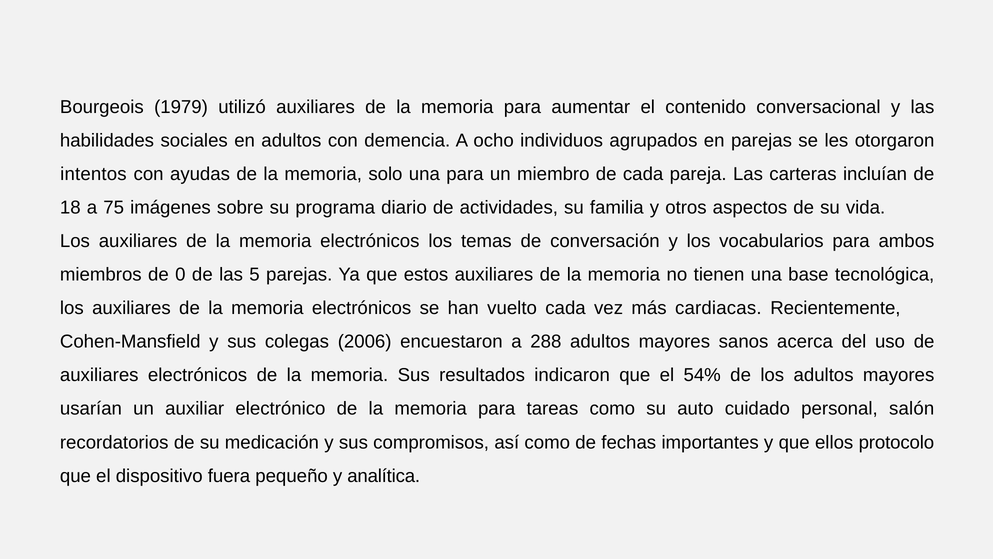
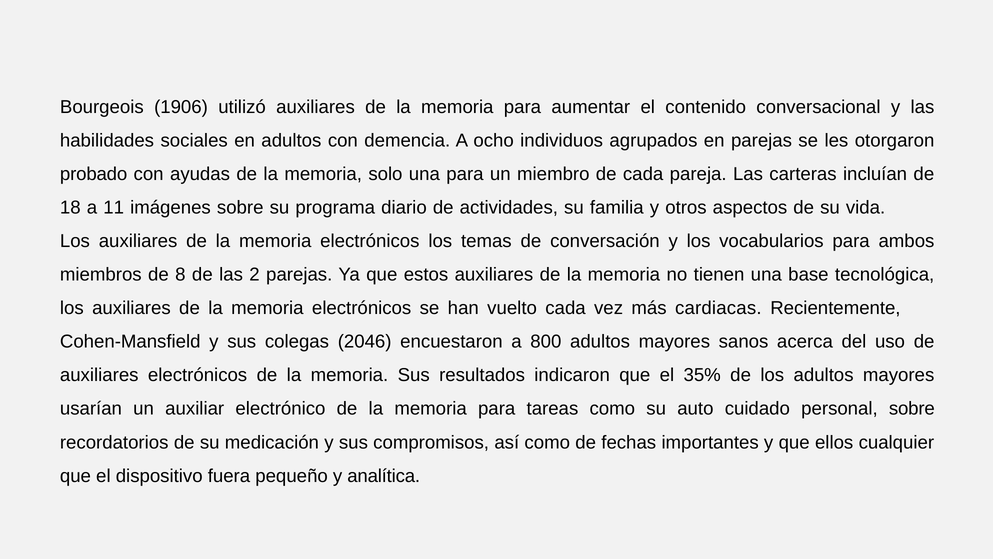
1979: 1979 -> 1906 (181, 107)
intentos: intentos -> probado (94, 174)
75: 75 -> 11 (114, 207)
0: 0 -> 8 (180, 274)
5: 5 -> 2 (254, 274)
2006: 2006 -> 2046 (365, 341)
288: 288 -> 800 (546, 341)
54%: 54% -> 35% (702, 375)
personal salón: salón -> sobre (912, 409)
protocolo: protocolo -> cualquier (896, 442)
